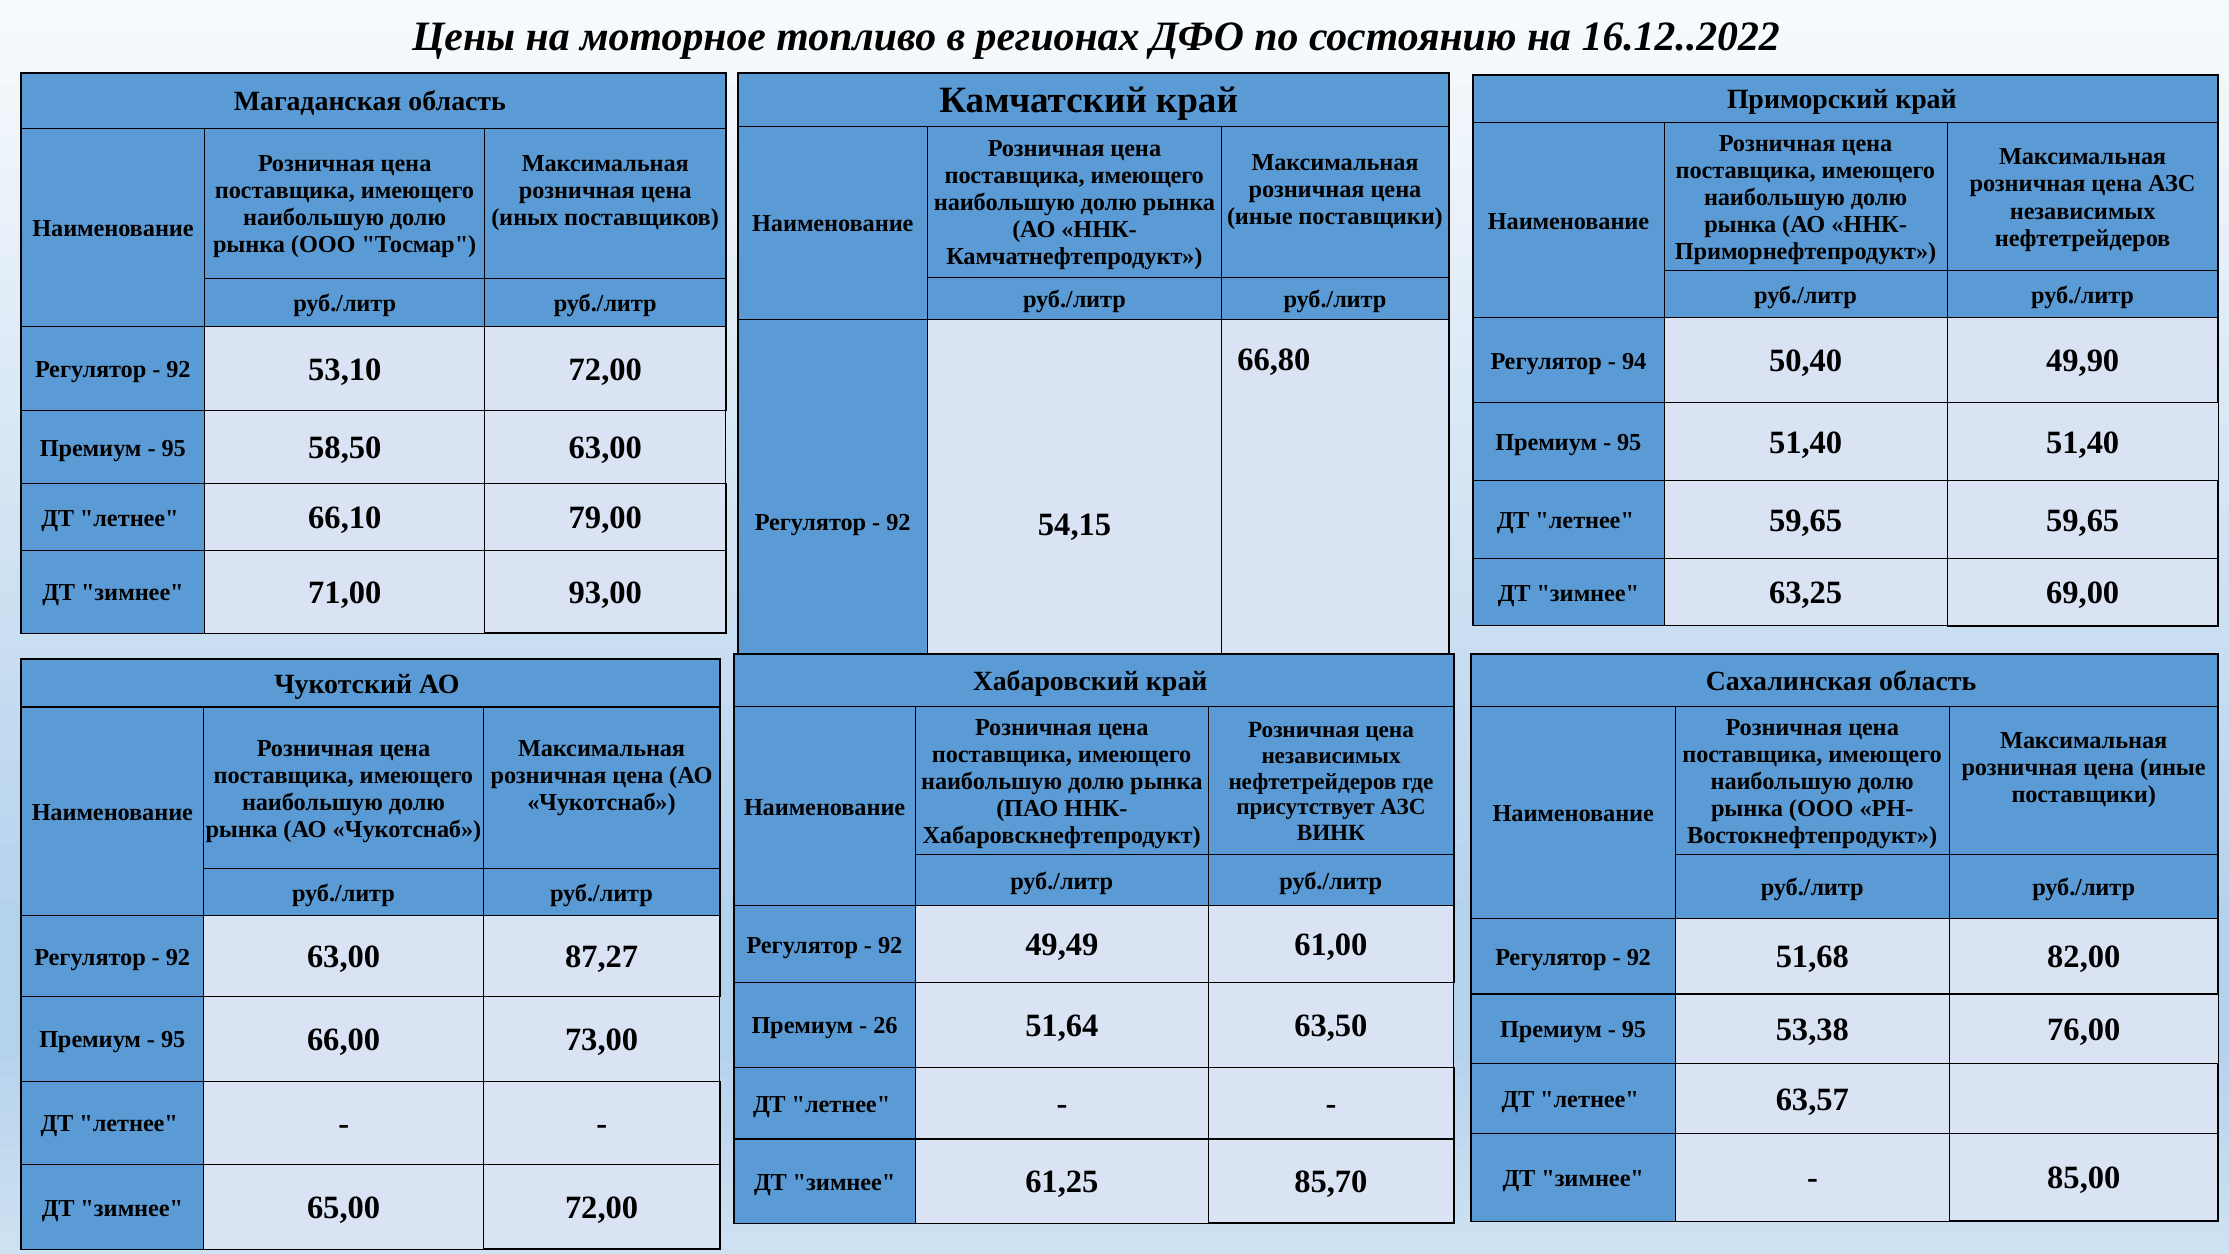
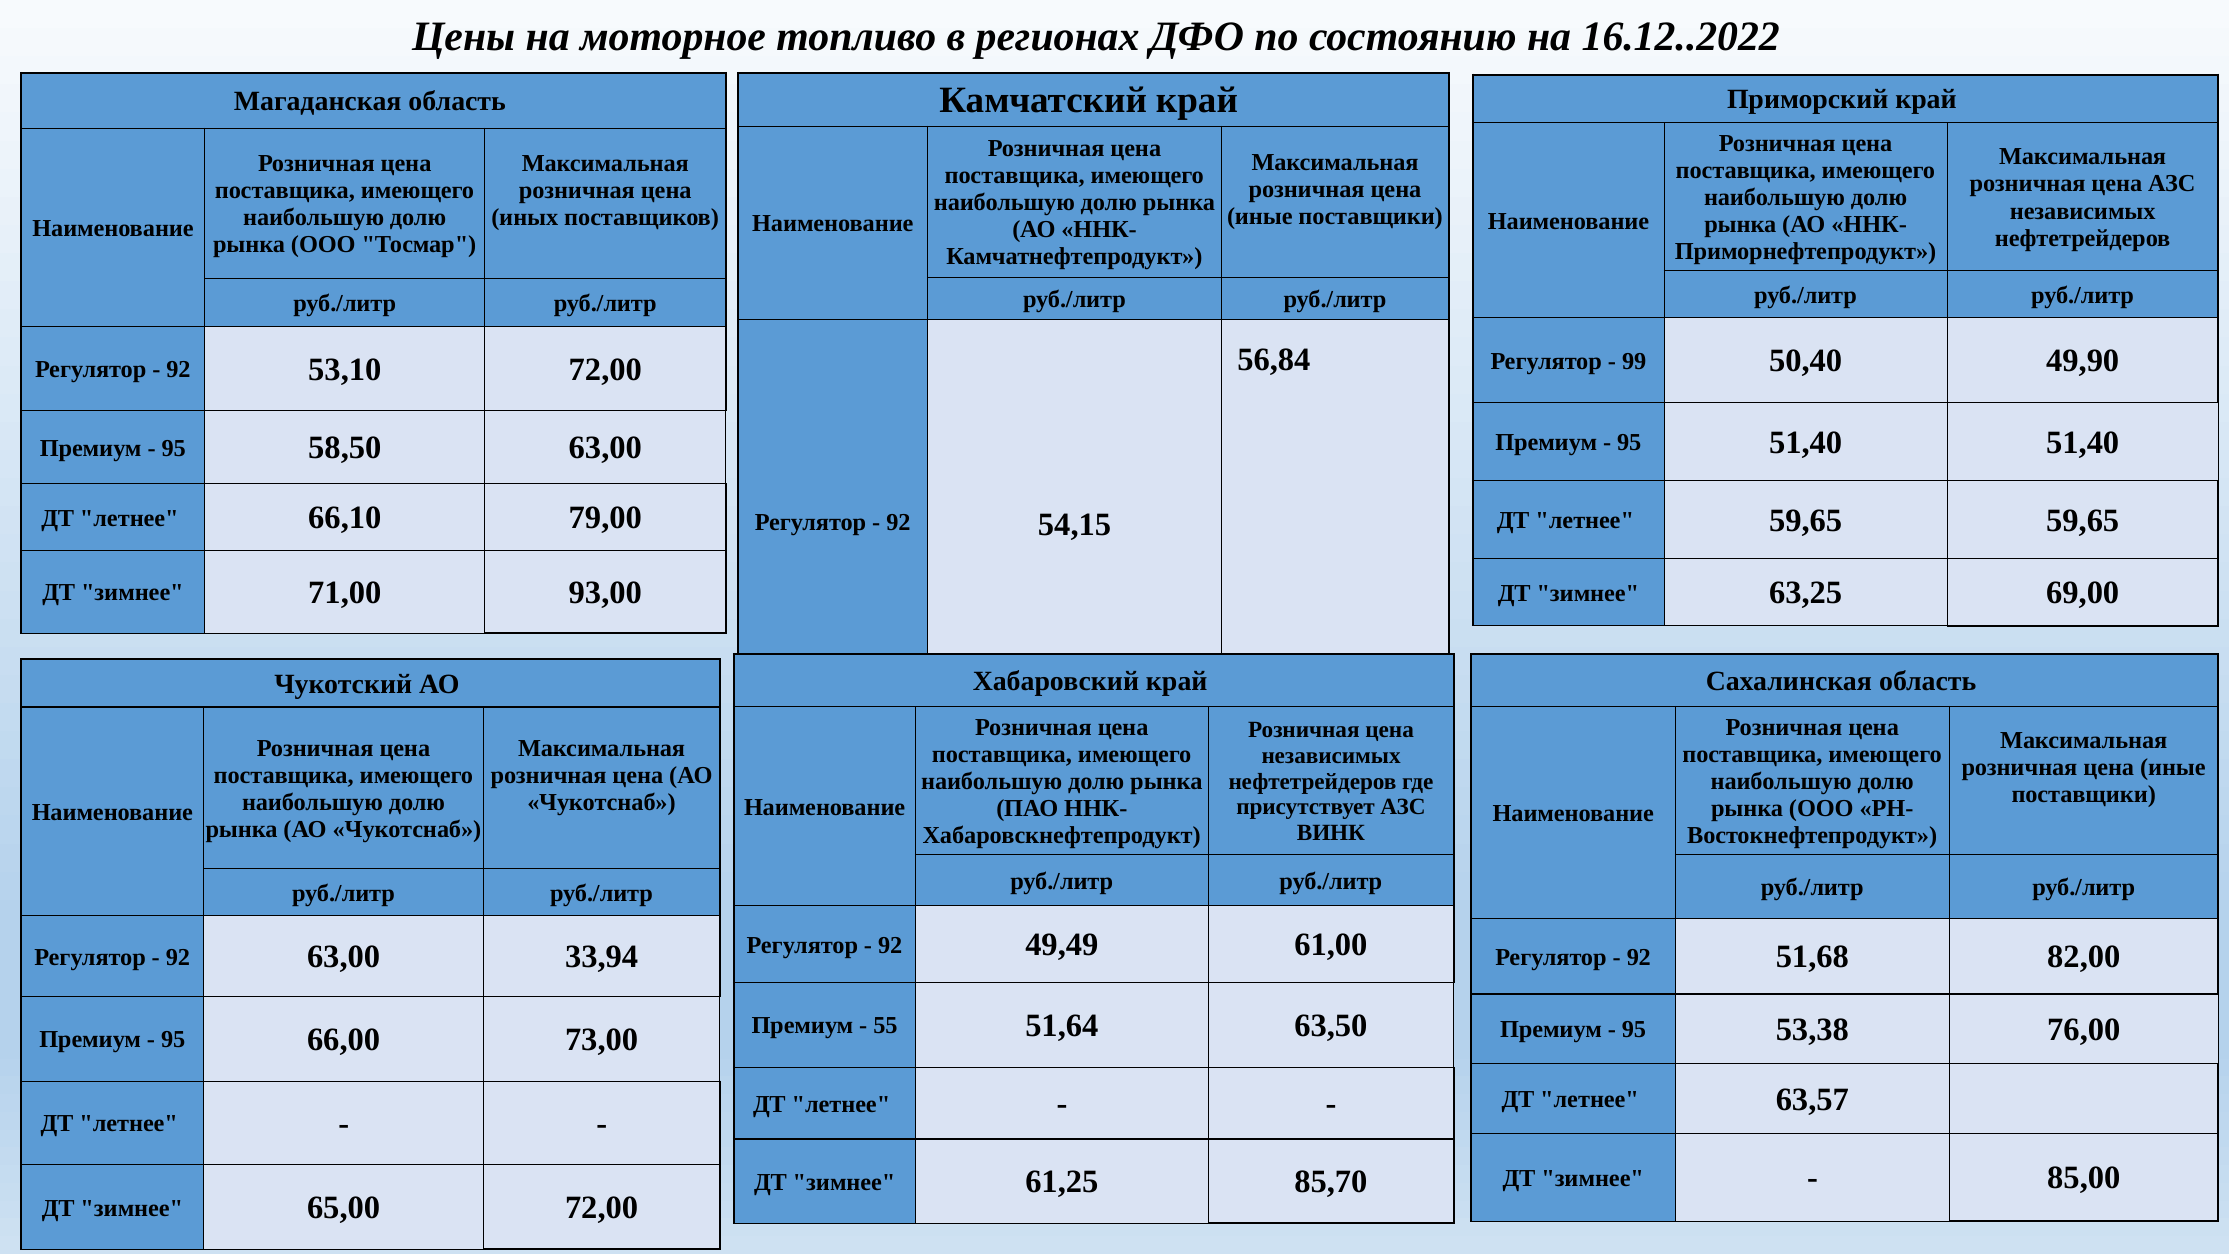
66,80: 66,80 -> 56,84 (1274, 359)
94: 94 -> 99 (1634, 361)
87,27: 87,27 -> 33,94 (602, 957)
26: 26 -> 55 (885, 1026)
